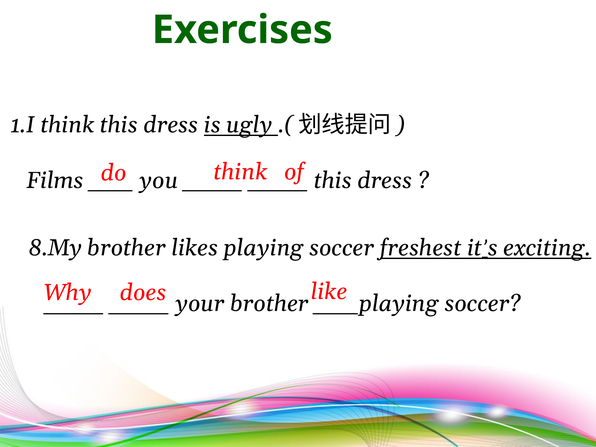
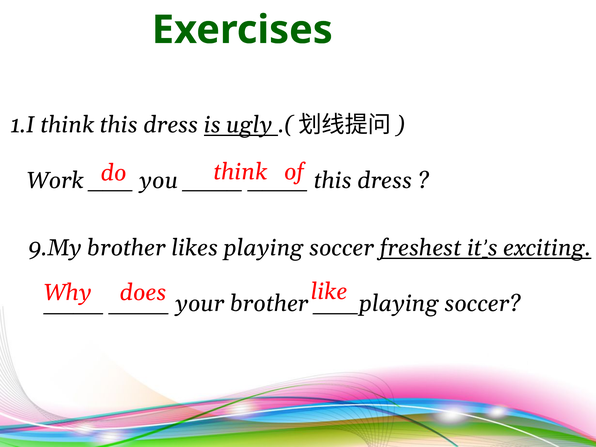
Films: Films -> Work (55, 181)
8.My: 8.My -> 9.My (55, 248)
